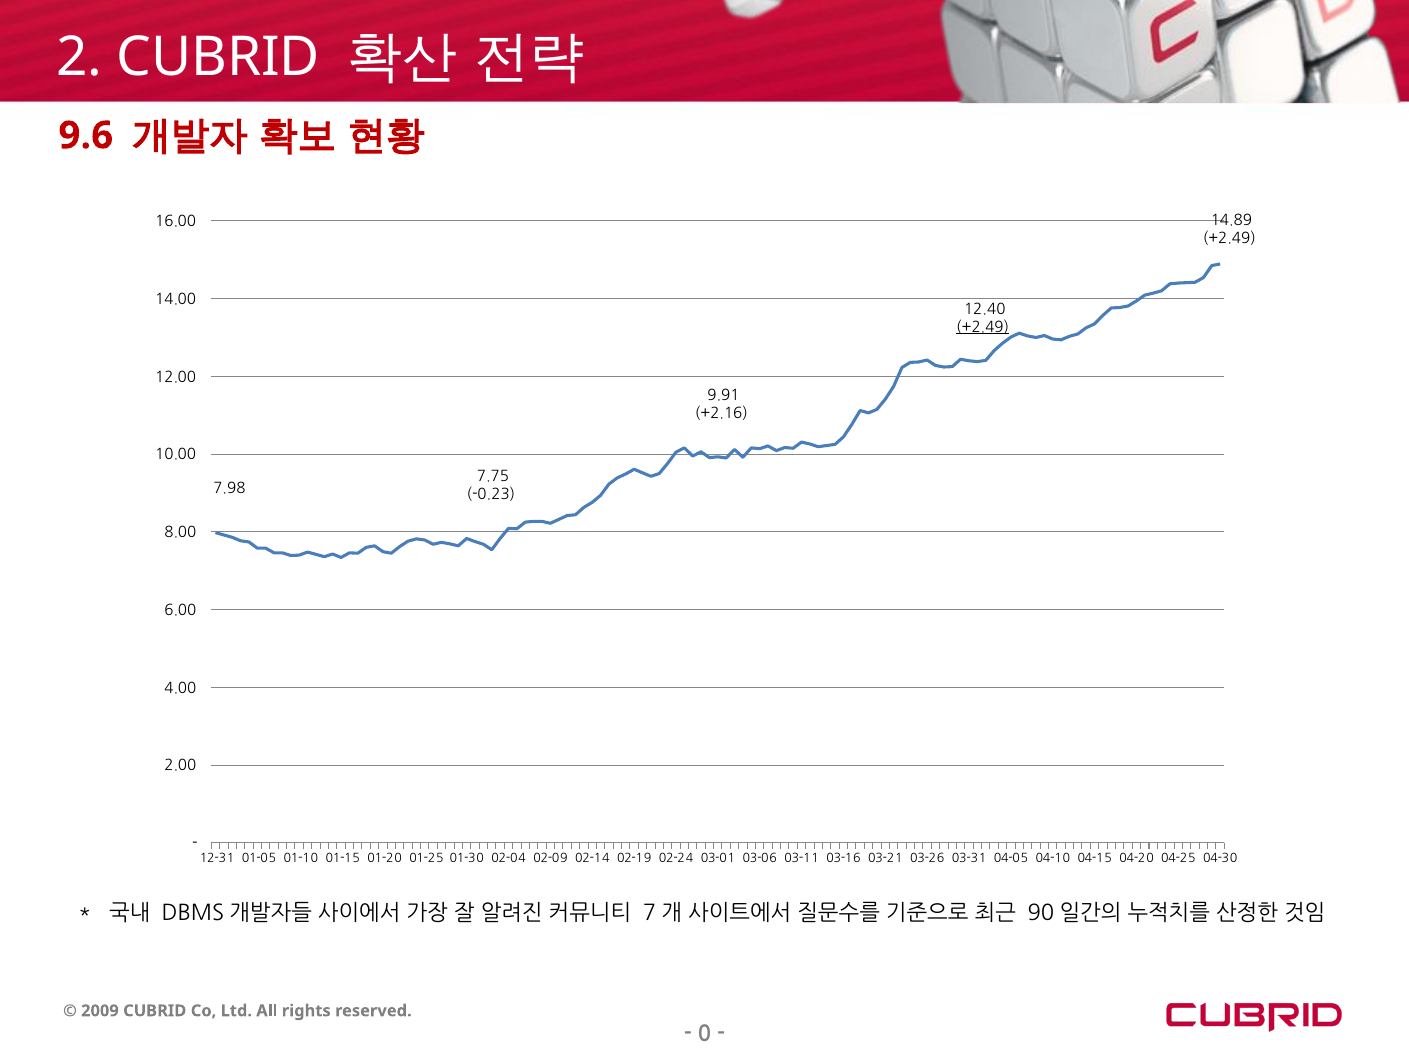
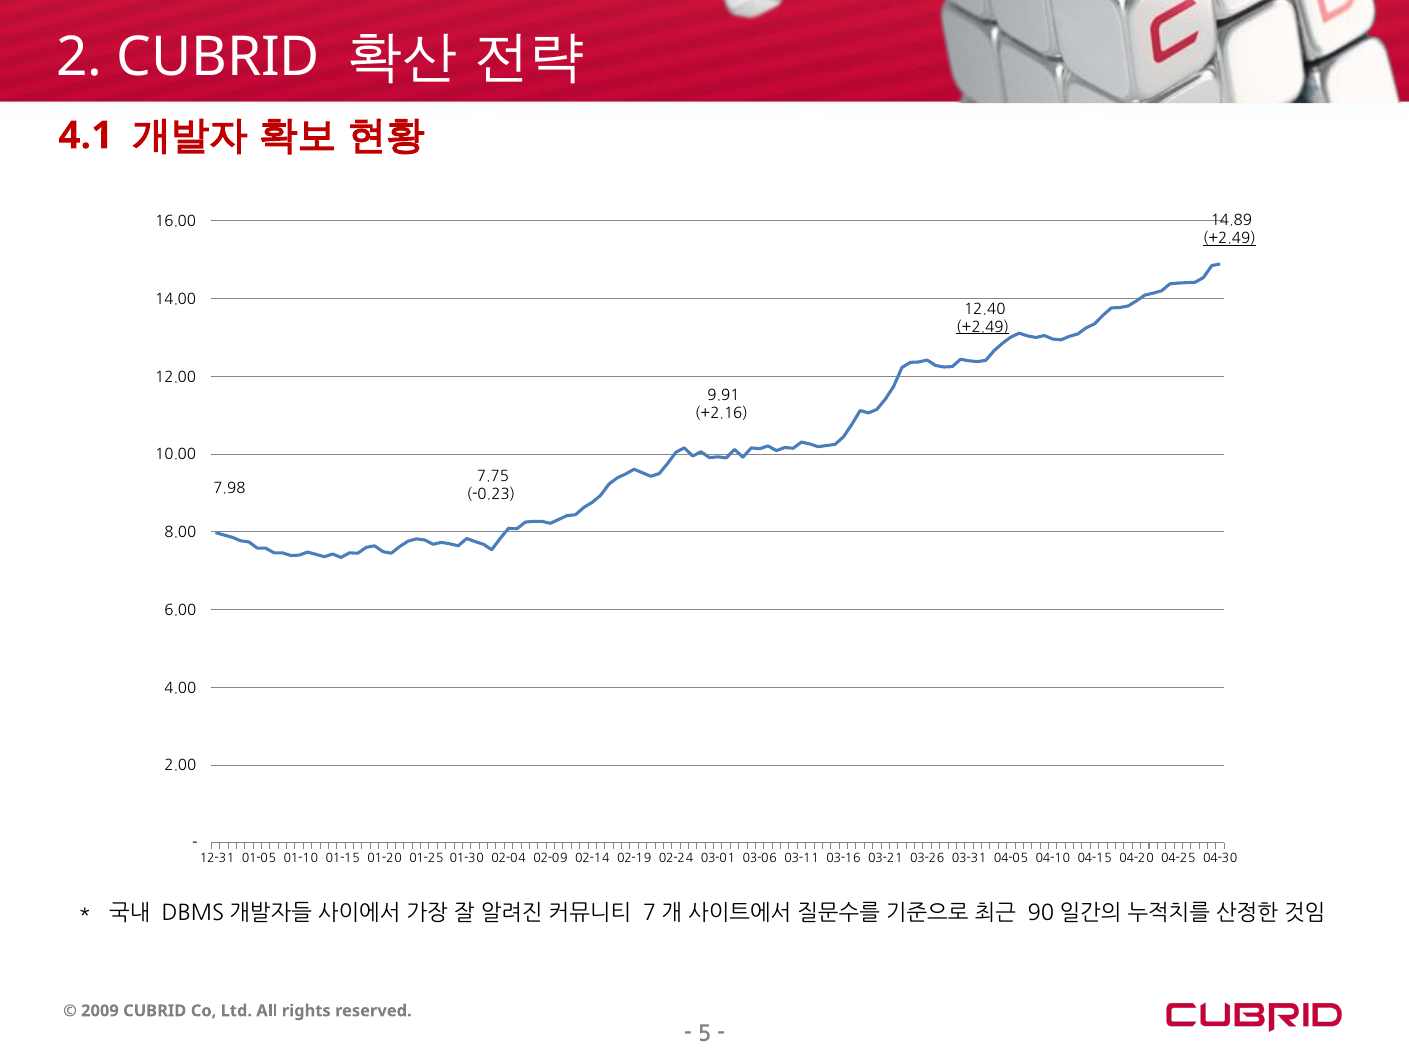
9.6: 9.6 -> 4.1 (86, 136)
+2.49 underline: none -> present (1229, 239)
0: 0 -> 5 (704, 1034)
